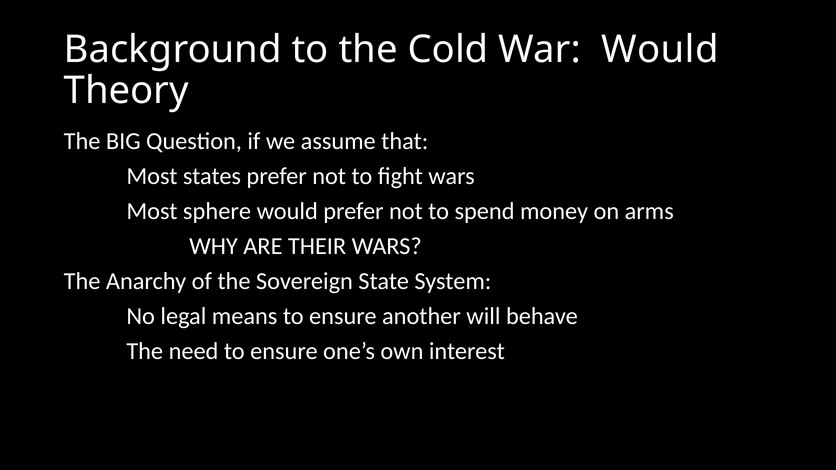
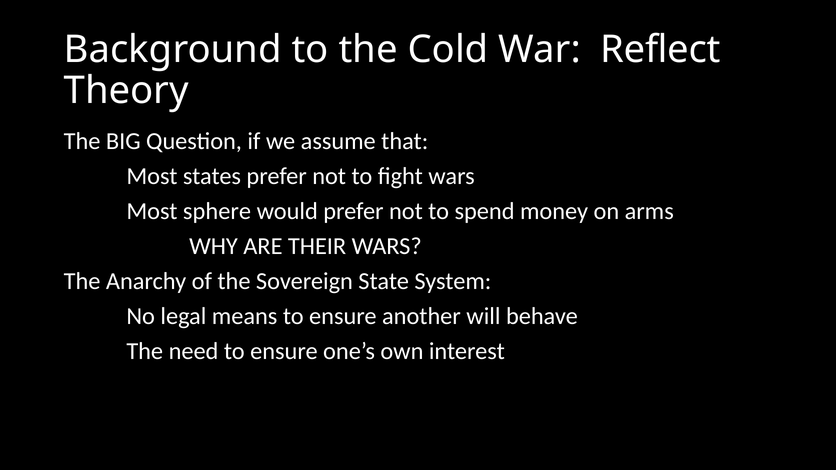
War Would: Would -> Reflect (660, 50)
